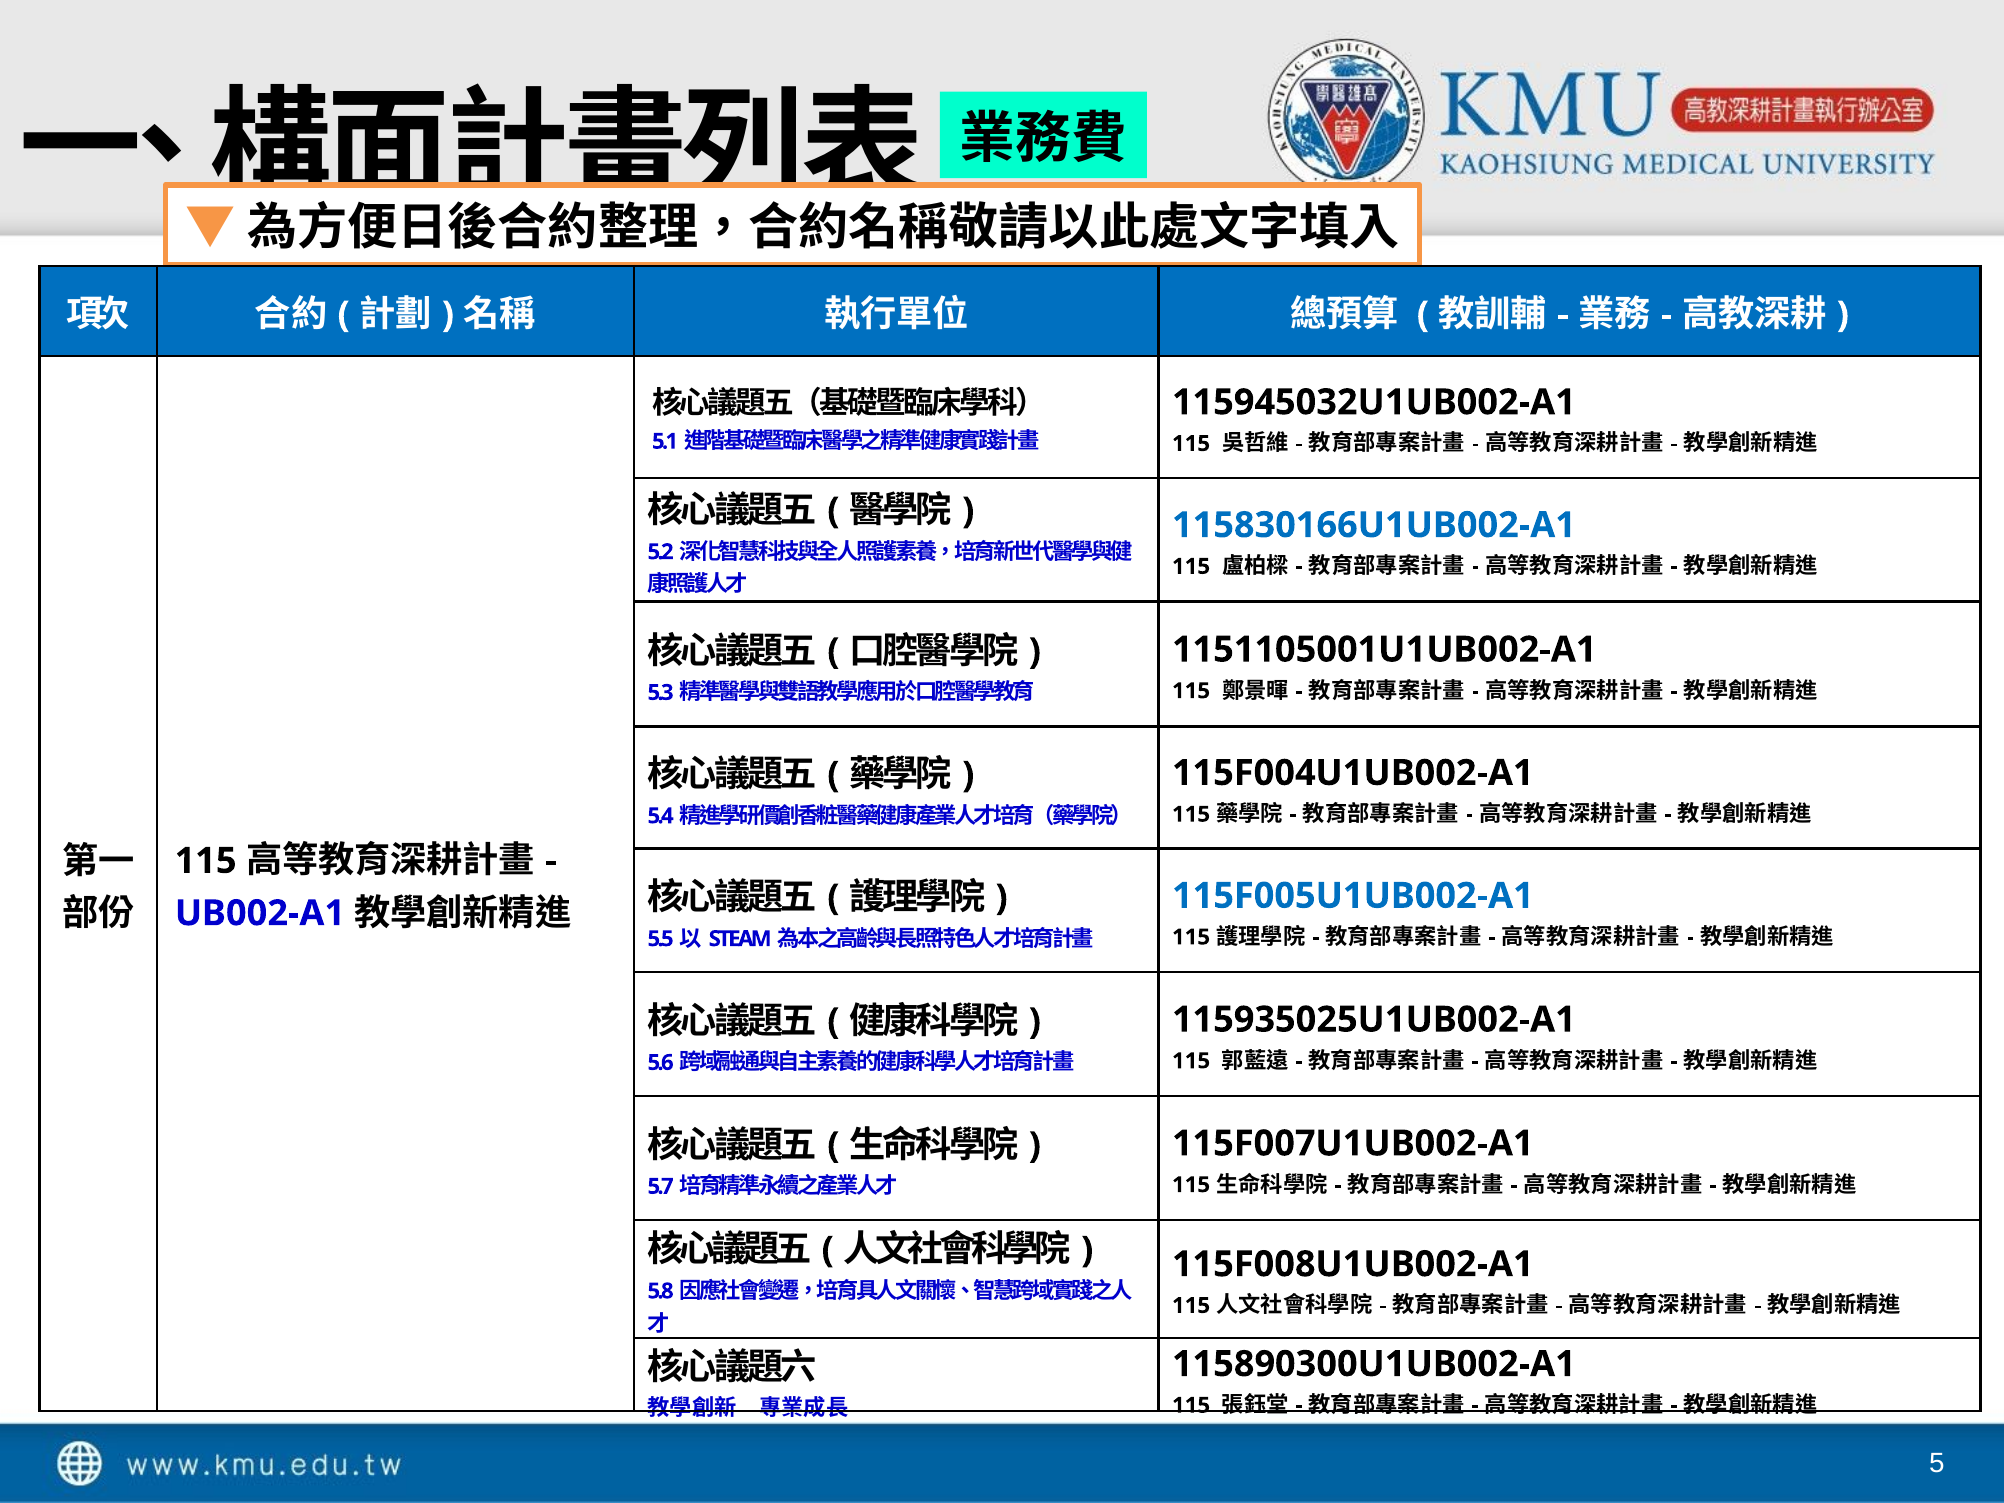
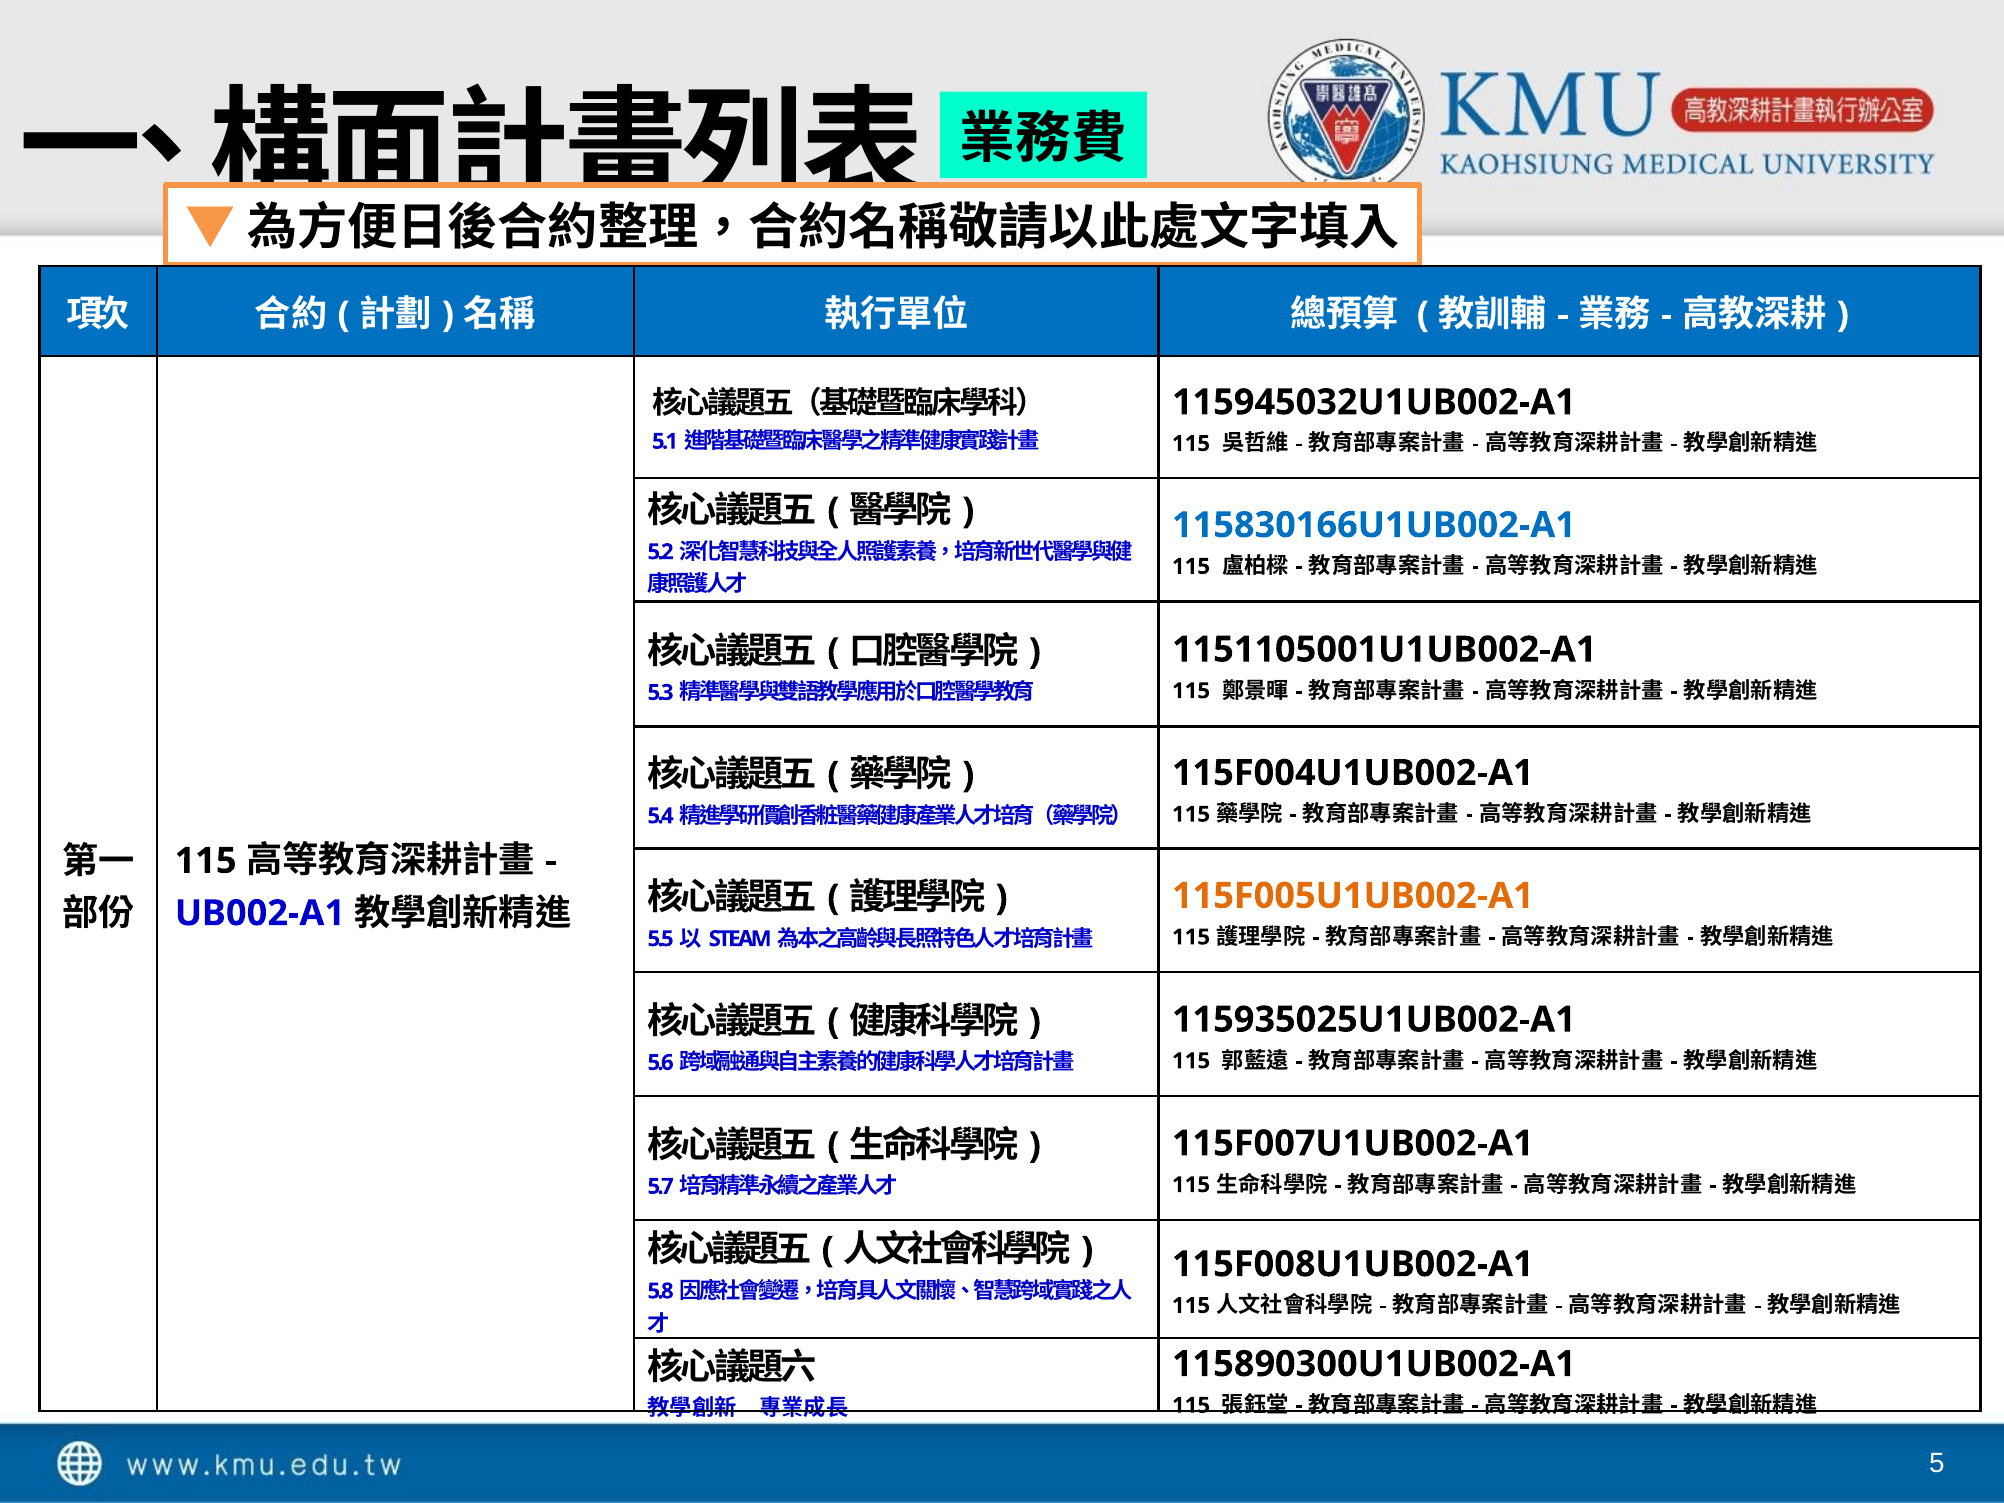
115F005U1UB002-A1 colour: blue -> orange (1353, 896)
